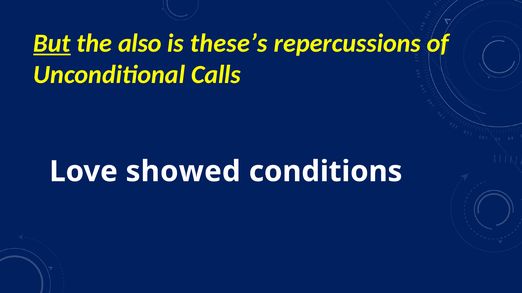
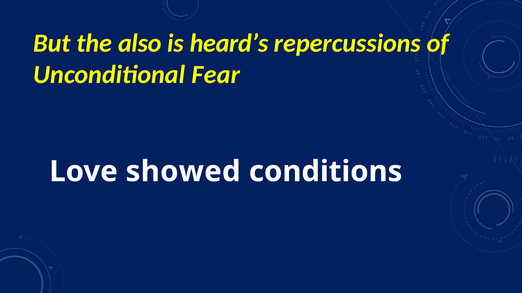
But underline: present -> none (52, 43)
these’s: these’s -> heard’s (229, 43)
Calls: Calls -> Fear (216, 75)
